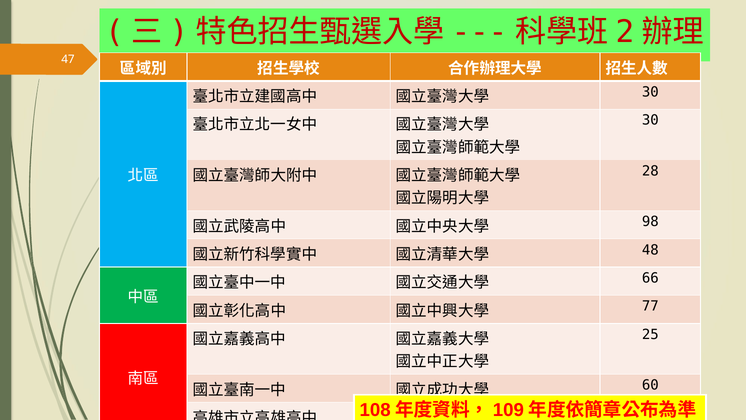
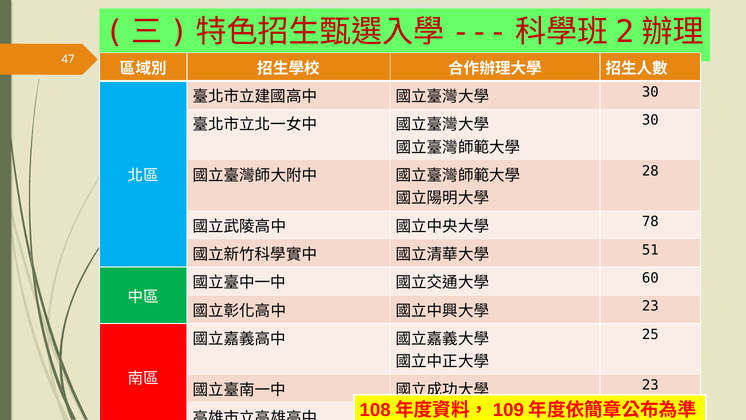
98: 98 -> 78 (650, 222)
48: 48 -> 51 (650, 250)
66: 66 -> 60 (650, 278)
77: 77 -> 23 (650, 306)
60: 60 -> 23 (650, 385)
